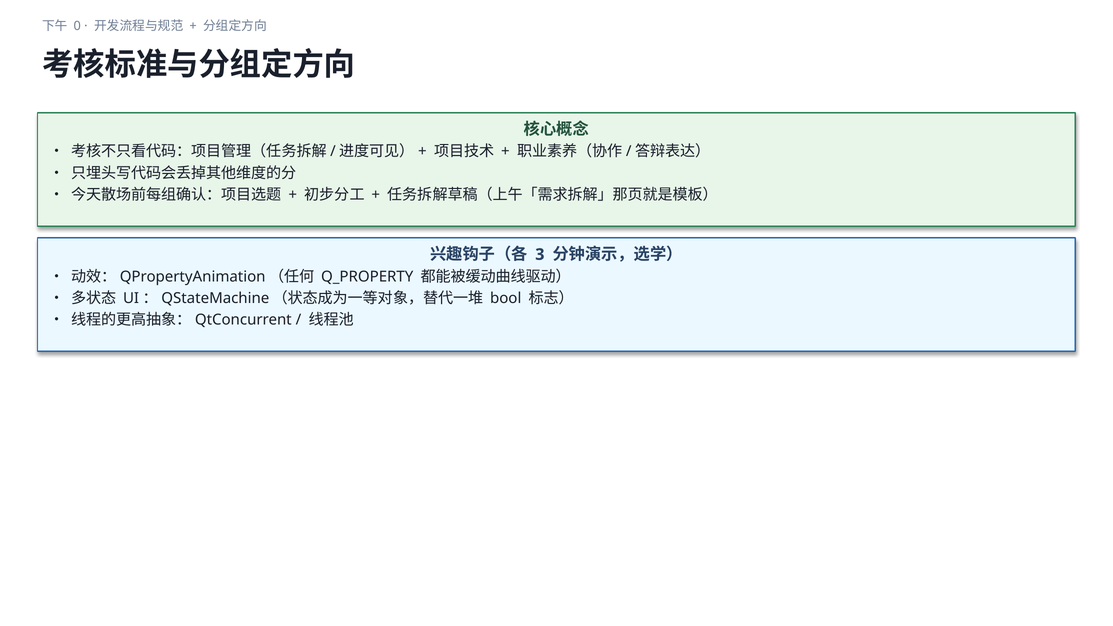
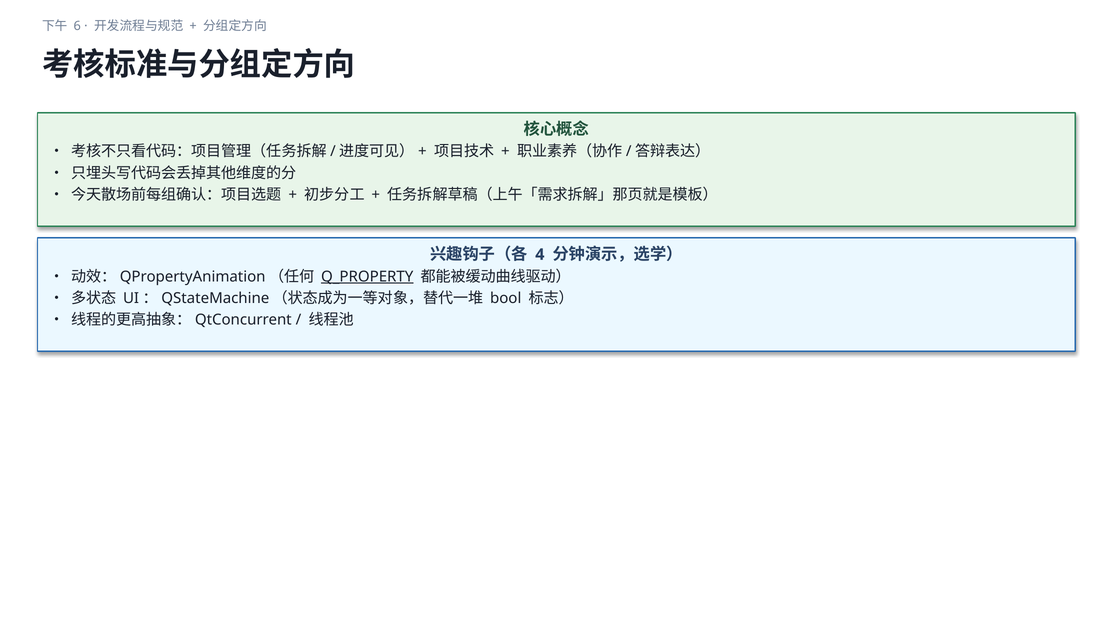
0: 0 -> 6 (77, 26)
3: 3 -> 4 (540, 255)
Q_PROPERTY underline: none -> present (367, 277)
